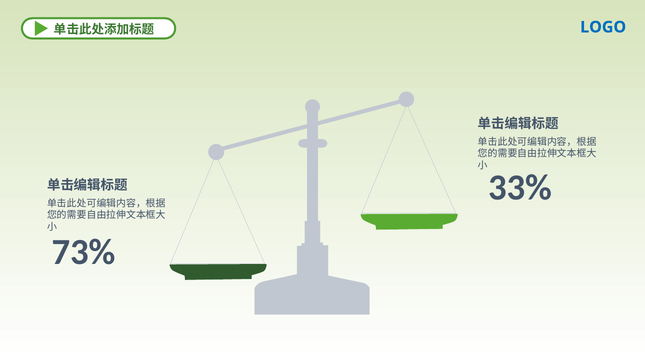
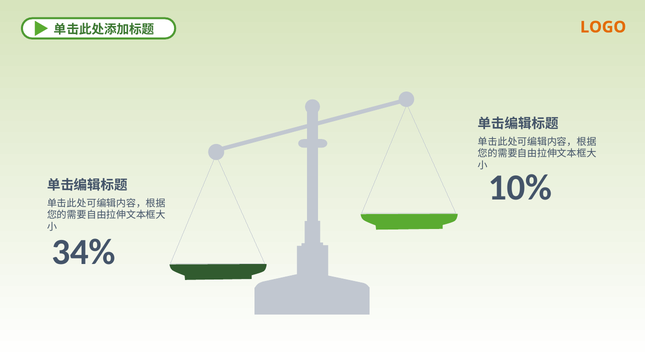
LOGO colour: blue -> orange (603, 27)
33%: 33% -> 10% (520, 187)
73%: 73% -> 34% (84, 252)
